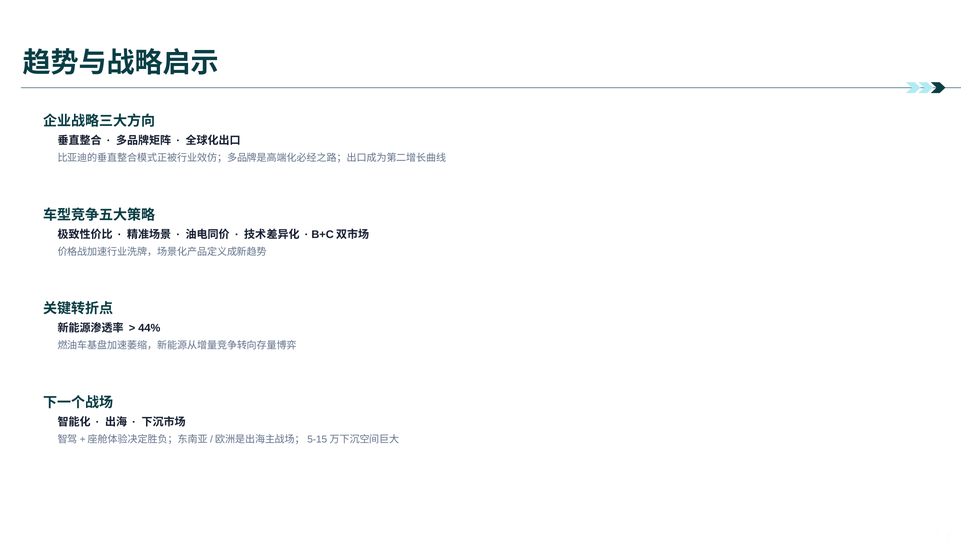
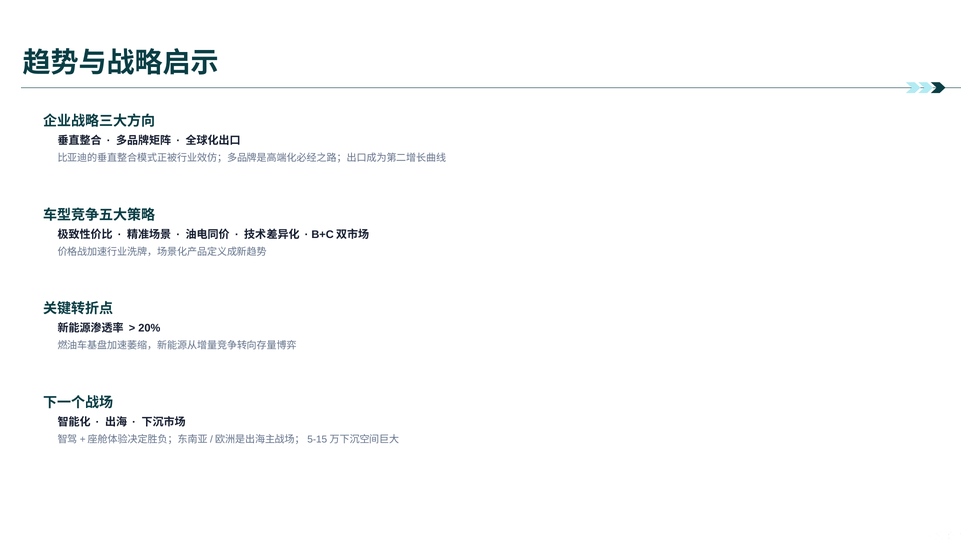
44%: 44% -> 20% (149, 328)
